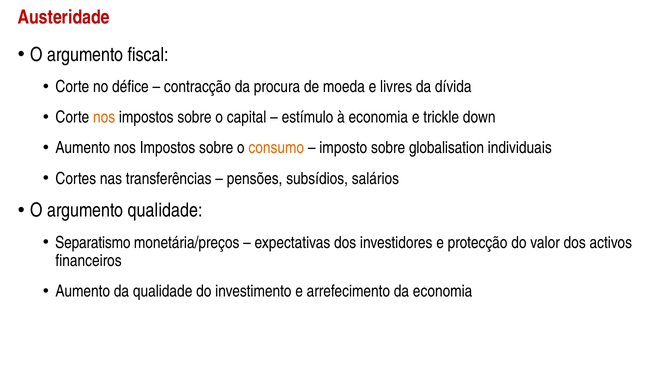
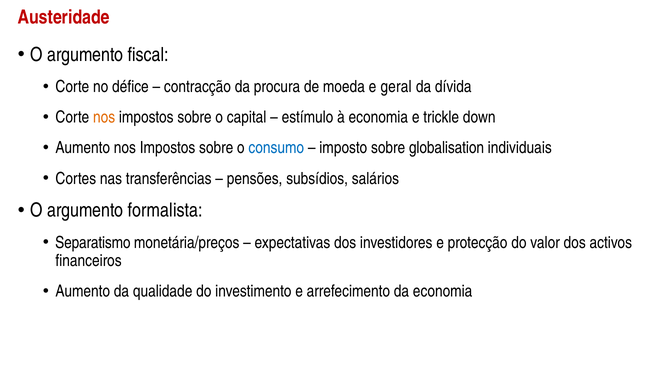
livres: livres -> geral (396, 87)
consumo colour: orange -> blue (276, 148)
argumento qualidade: qualidade -> formalista (165, 211)
